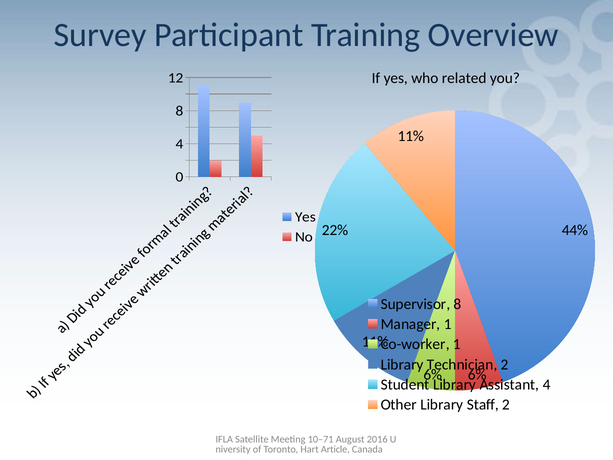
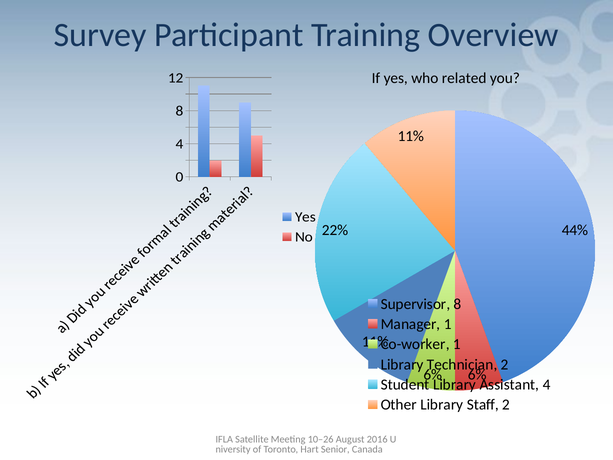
10–71: 10–71 -> 10–26 (321, 439)
Article: Article -> Senior (335, 449)
